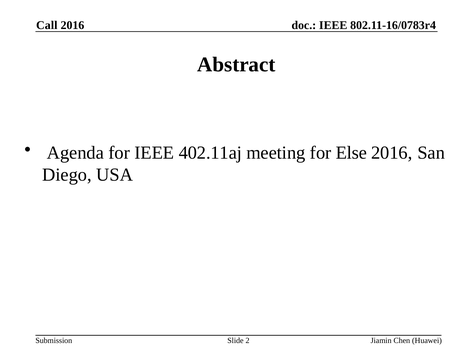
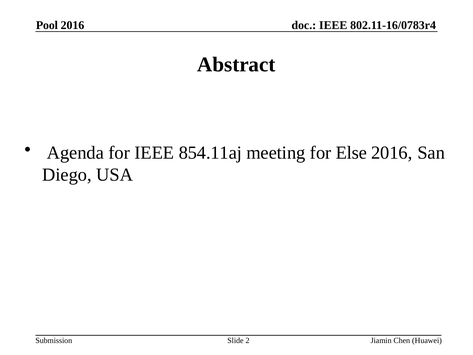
Call: Call -> Pool (47, 25)
402.11aj: 402.11aj -> 854.11aj (210, 153)
